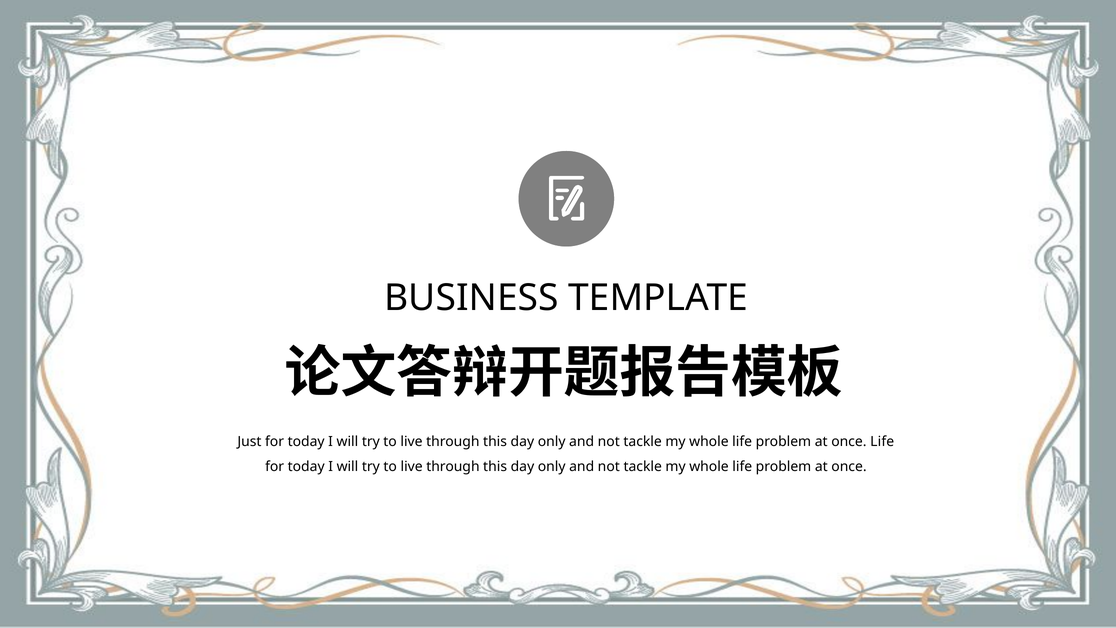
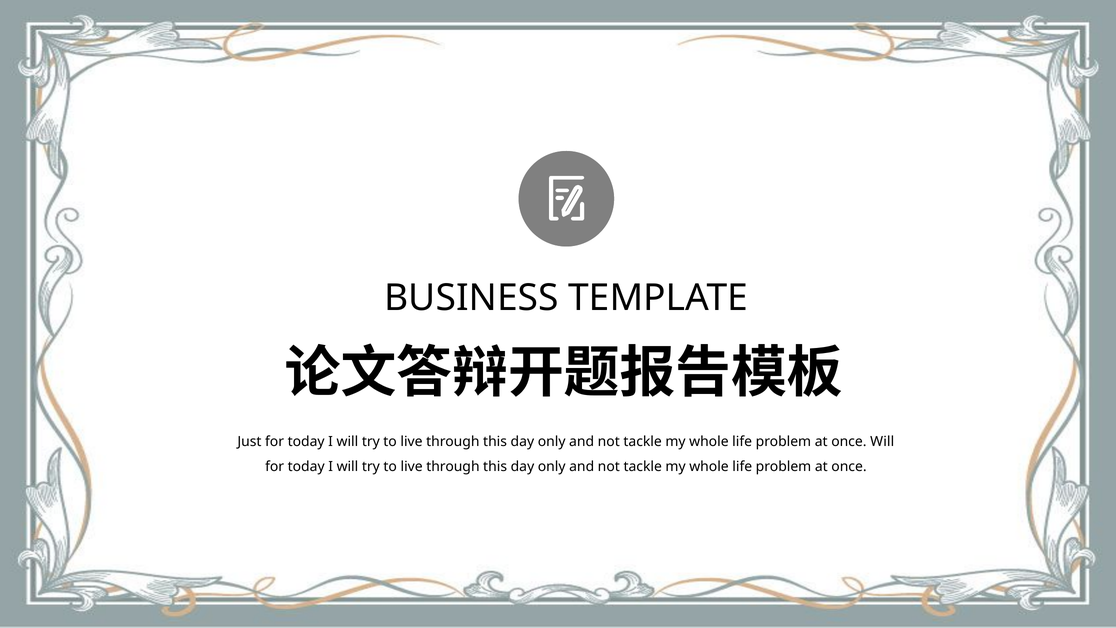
once Life: Life -> Will (882, 441)
